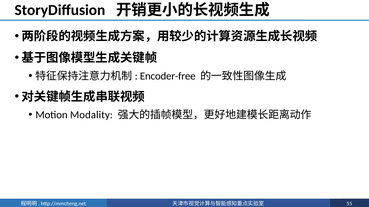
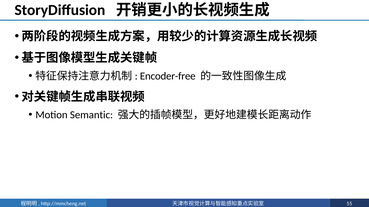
Modality: Modality -> Semantic (91, 115)
